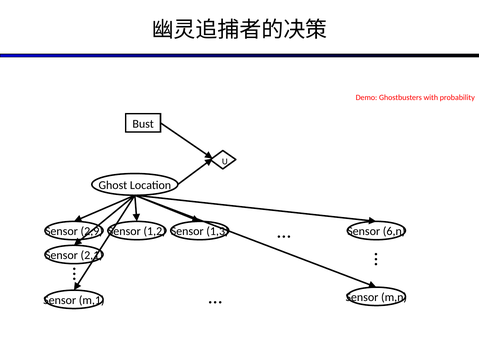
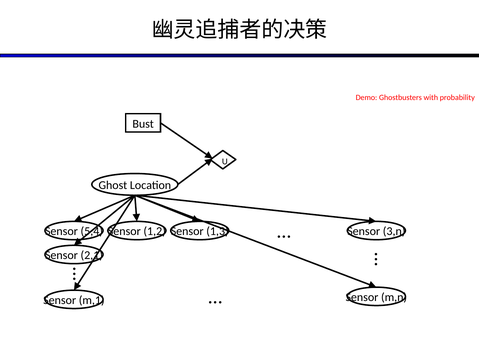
2,9: 2,9 -> 5,4 (92, 232)
6,n: 6,n -> 3,n (394, 232)
